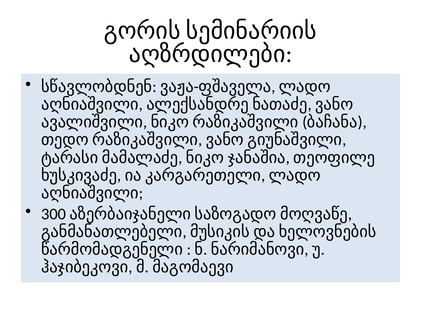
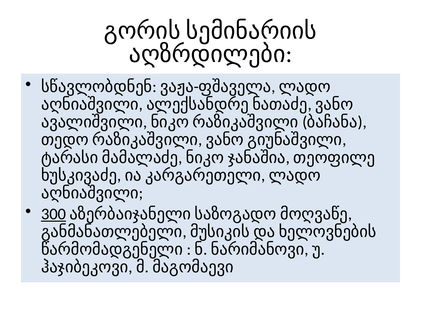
300 underline: none -> present (53, 214)
